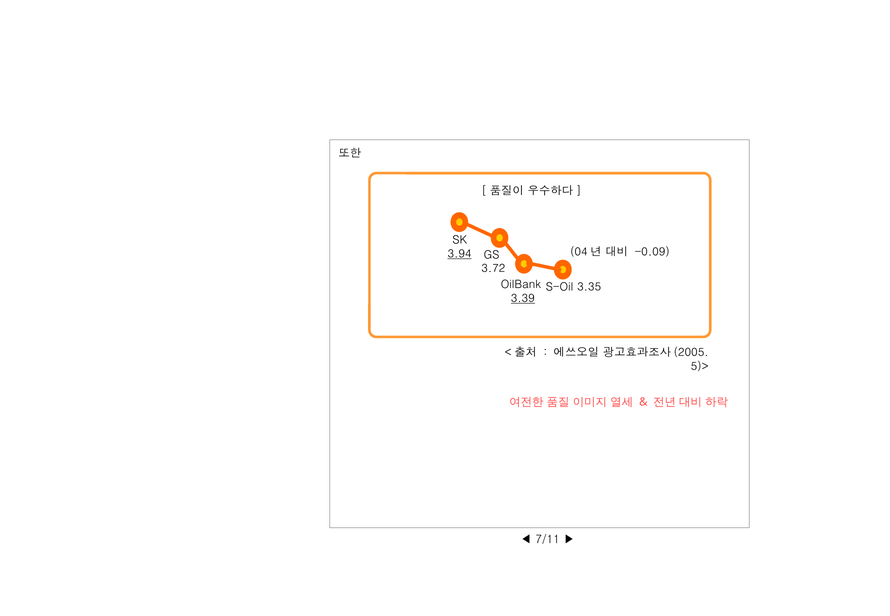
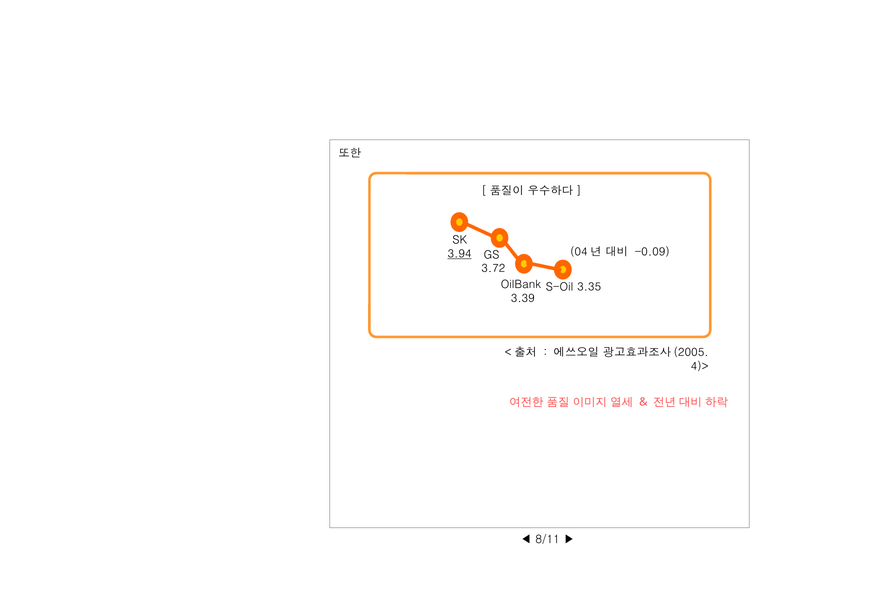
3.39 underline: present -> none (523, 298)
5)>: 5)> -> 4)> (700, 366)
7/11: 7/11 -> 8/11 (548, 540)
